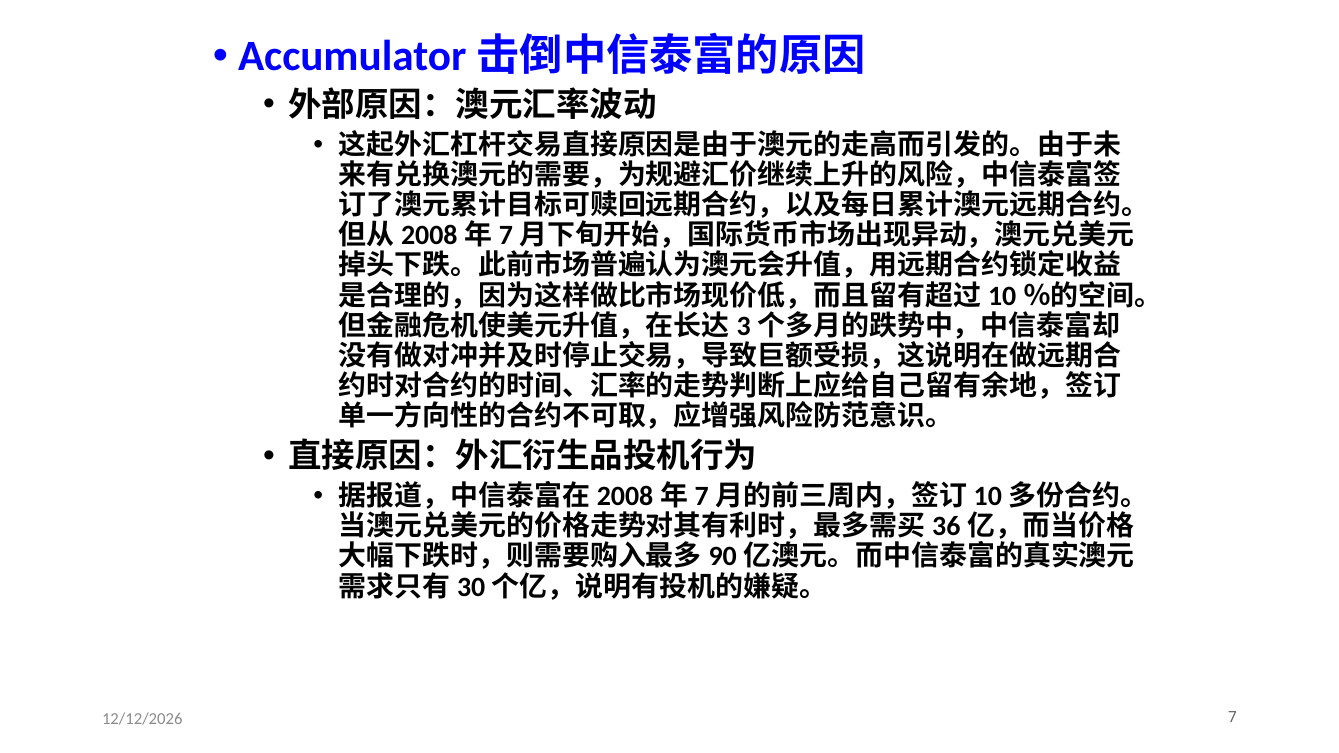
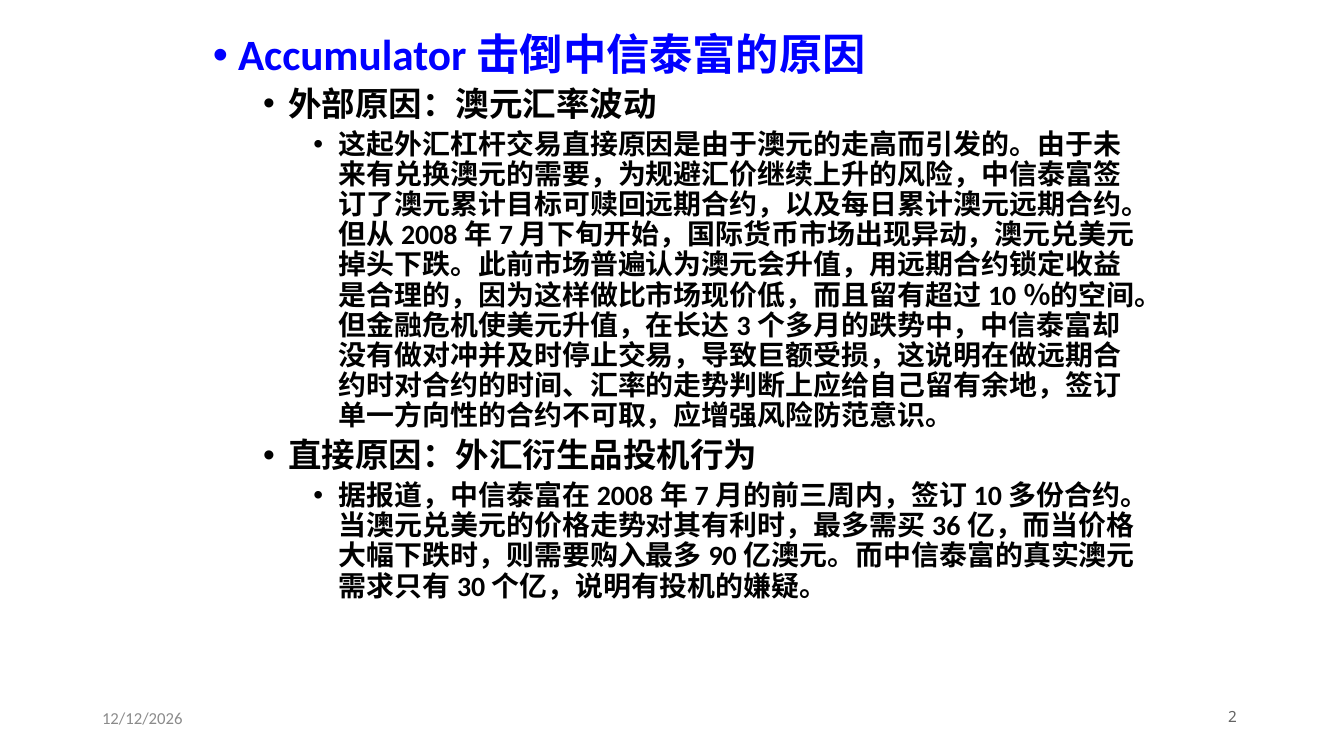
7: 7 -> 2 (1233, 718)
